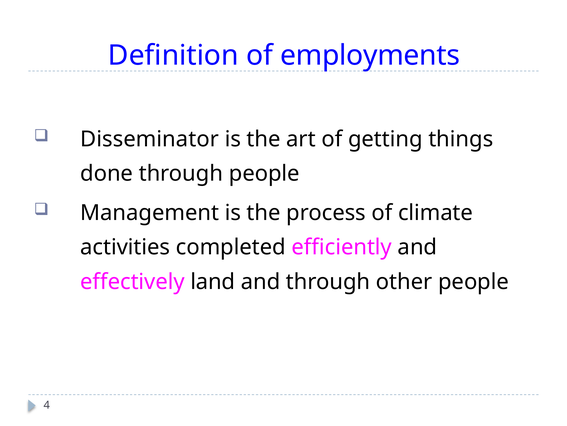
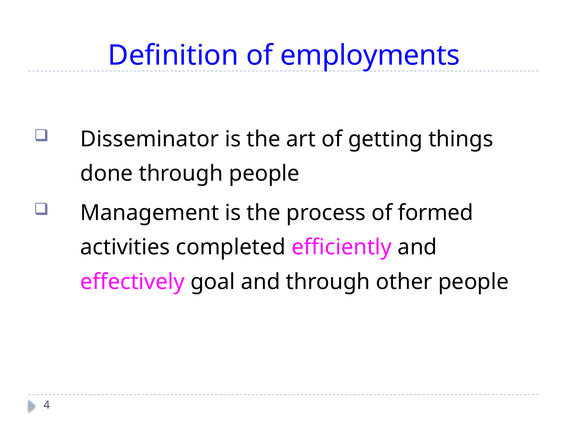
climate: climate -> formed (436, 212)
land: land -> goal (213, 281)
